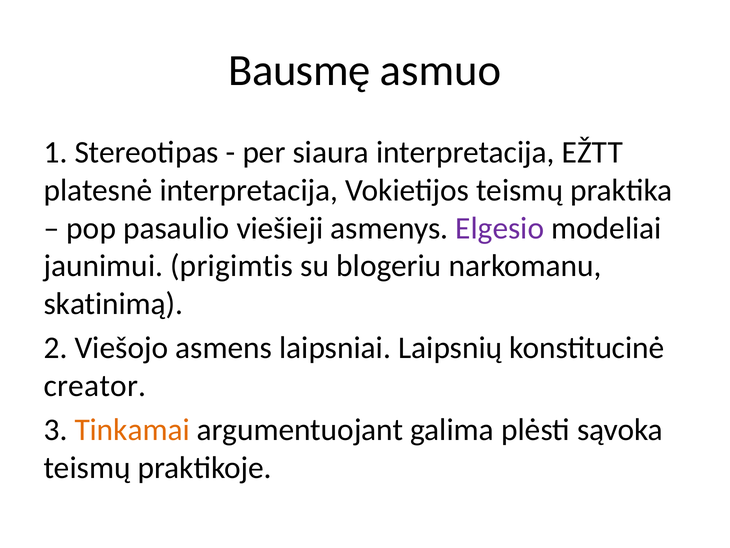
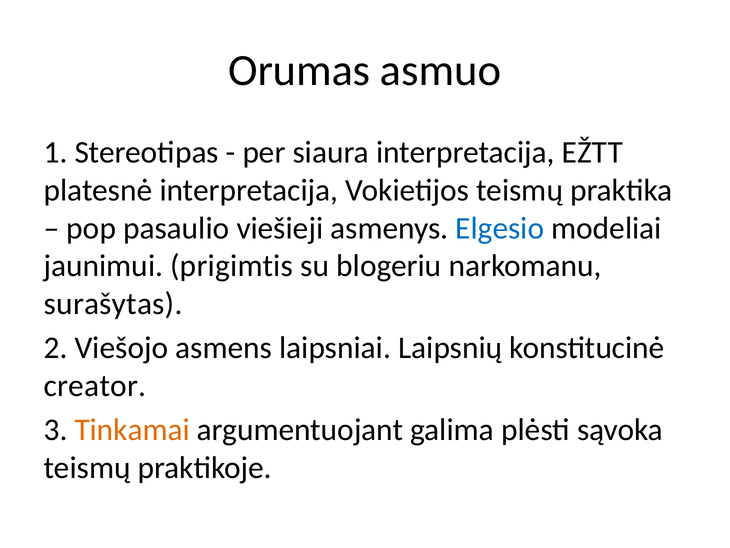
Bausmę: Bausmę -> Orumas (299, 71)
Elgesio colour: purple -> blue (500, 228)
skatinimą: skatinimą -> surašytas (113, 303)
